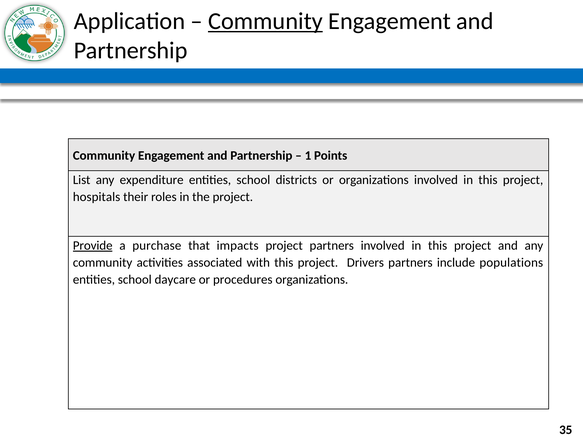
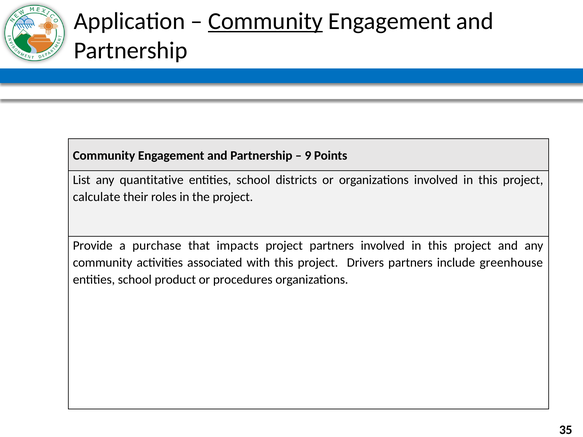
1: 1 -> 9 (308, 156)
expenditure: expenditure -> quantitative (152, 180)
hospitals: hospitals -> calculate (97, 197)
Provide underline: present -> none (93, 246)
populations: populations -> greenhouse (511, 263)
daycare: daycare -> product (175, 280)
